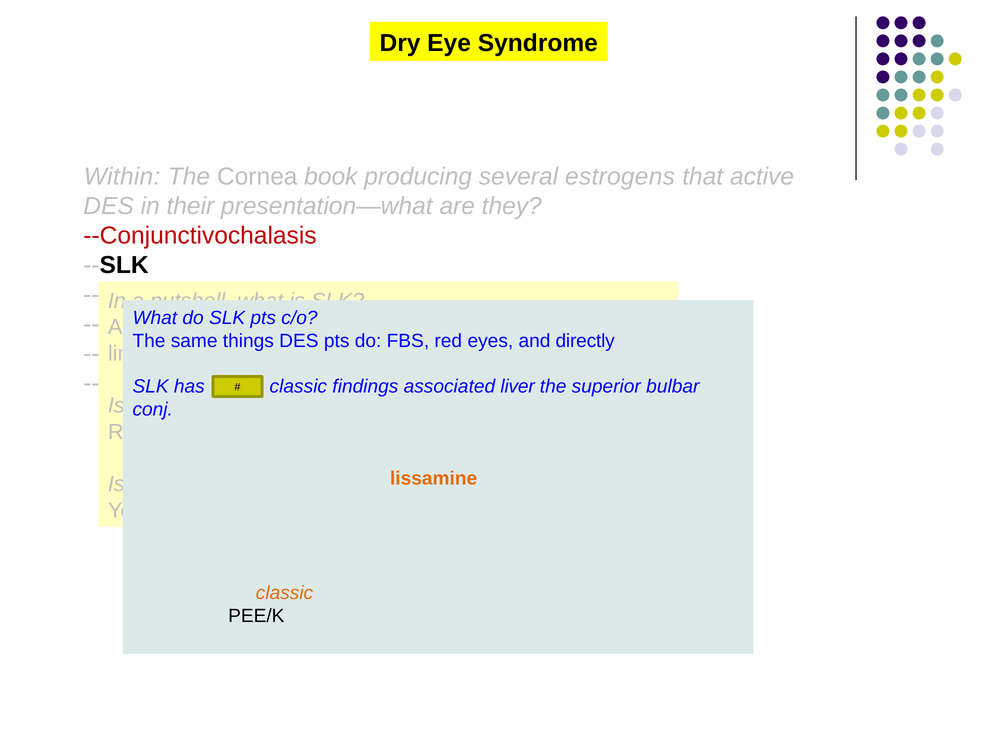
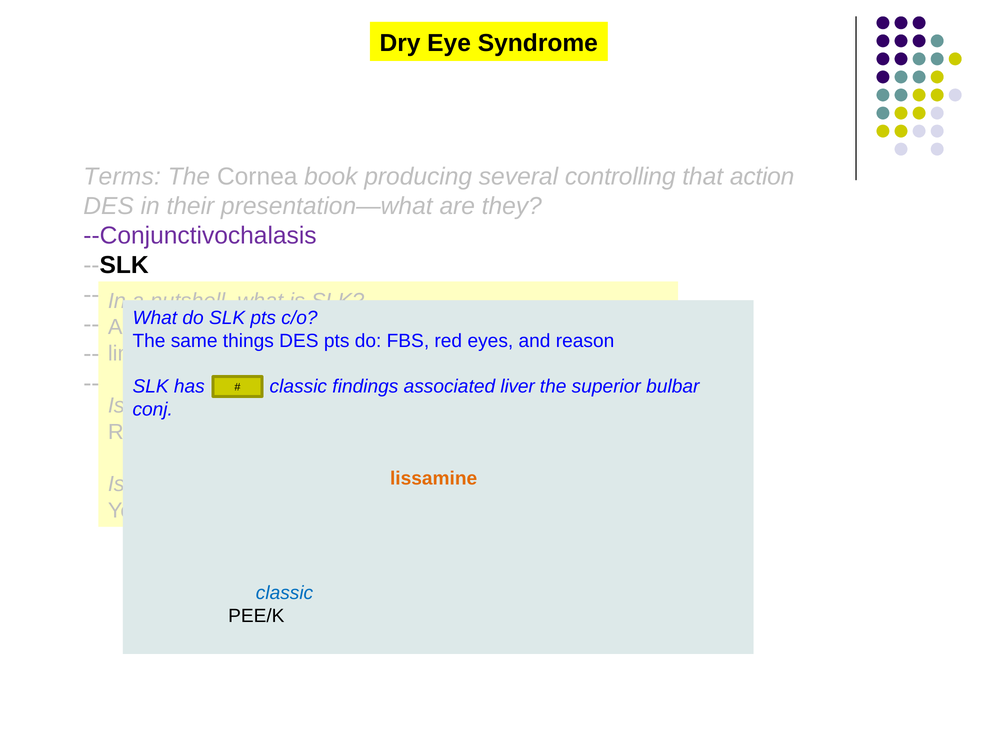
Within: Within -> Terms (122, 177)
estrogens: estrogens -> controlling (620, 177)
active: active -> action (762, 177)
--Conjunctivochalasis colour: red -> purple (200, 236)
directly: directly -> reason (585, 341)
classic colour: orange -> blue (285, 593)
